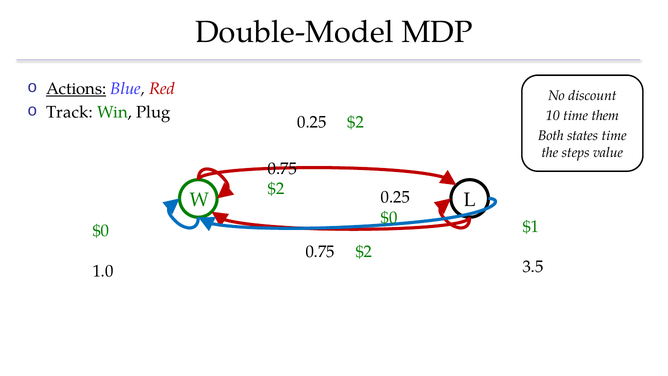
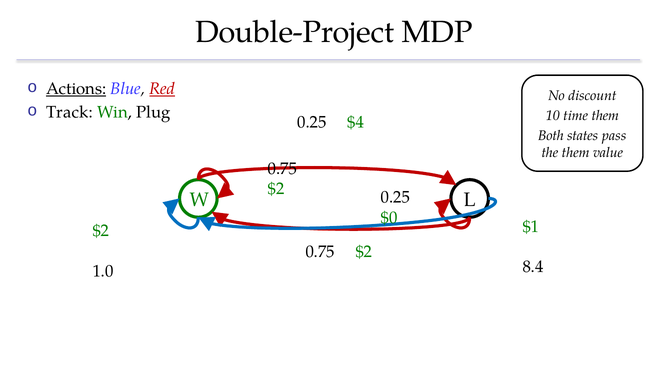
Double-Model: Double-Model -> Double-Project (295, 32)
Red underline: none -> present (162, 89)
0.25 $2: $2 -> $4 (356, 122)
states time: time -> pass (614, 136)
the steps: steps -> them (576, 152)
$0: $0 -> $2 (101, 231)
3.5: 3.5 -> 8.4 (533, 267)
